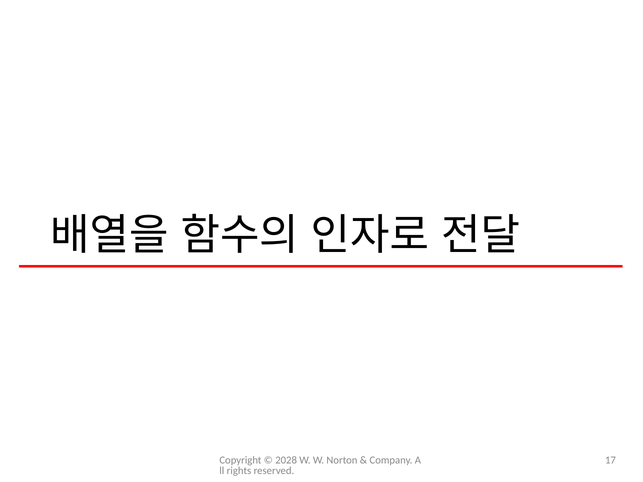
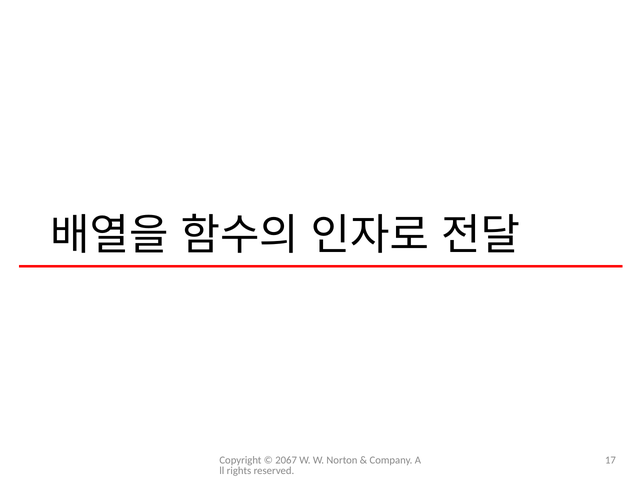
2028: 2028 -> 2067 (286, 460)
